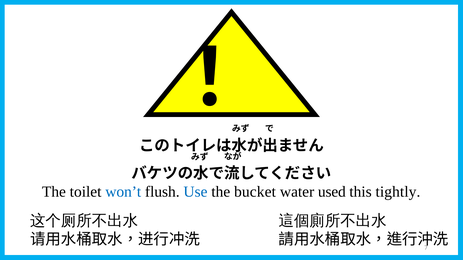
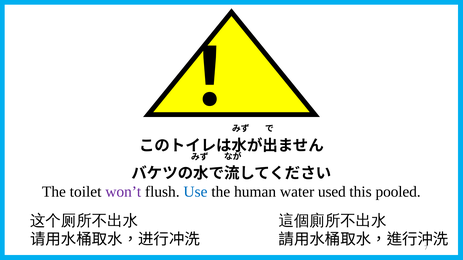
won’t colour: blue -> purple (123, 192)
bucket: bucket -> human (255, 192)
tightly: tightly -> pooled (398, 192)
